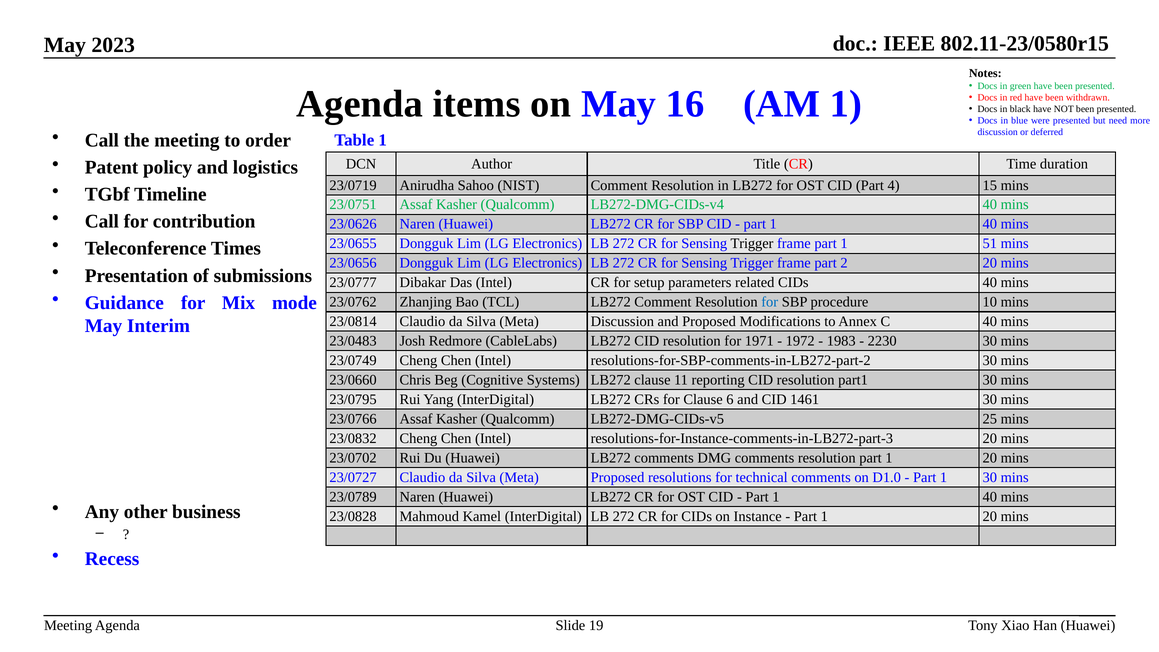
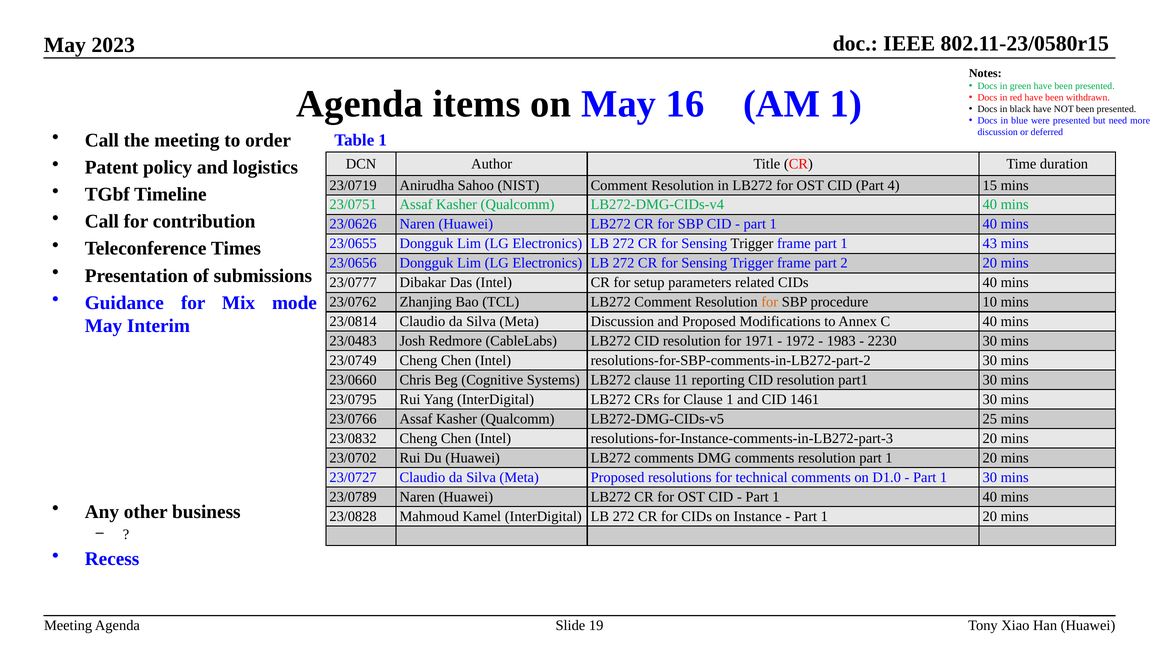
51: 51 -> 43 (990, 244)
for colour: blue -> orange (770, 302)
Clause 6: 6 -> 1 (730, 399)
